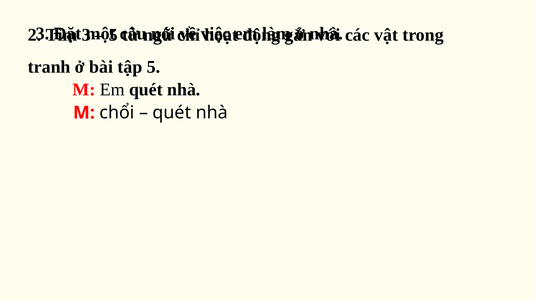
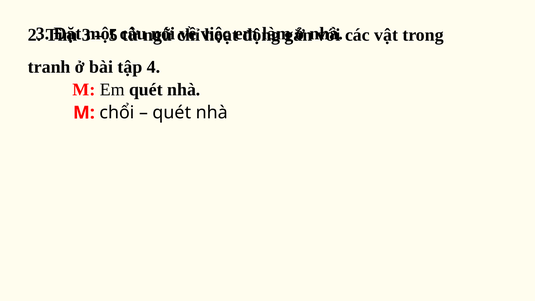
tập 5: 5 -> 4 (153, 67)
